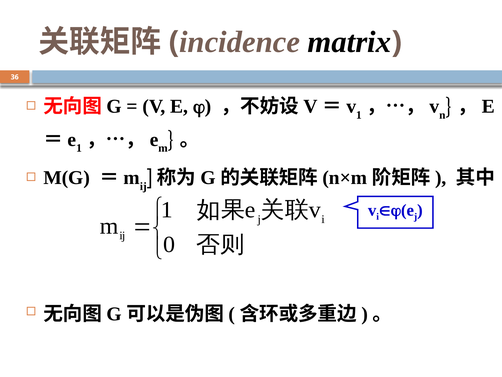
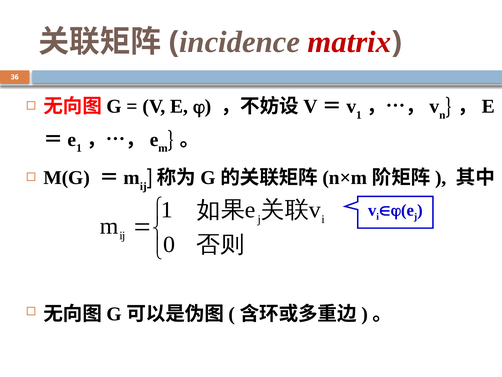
matrix colour: black -> red (349, 42)
